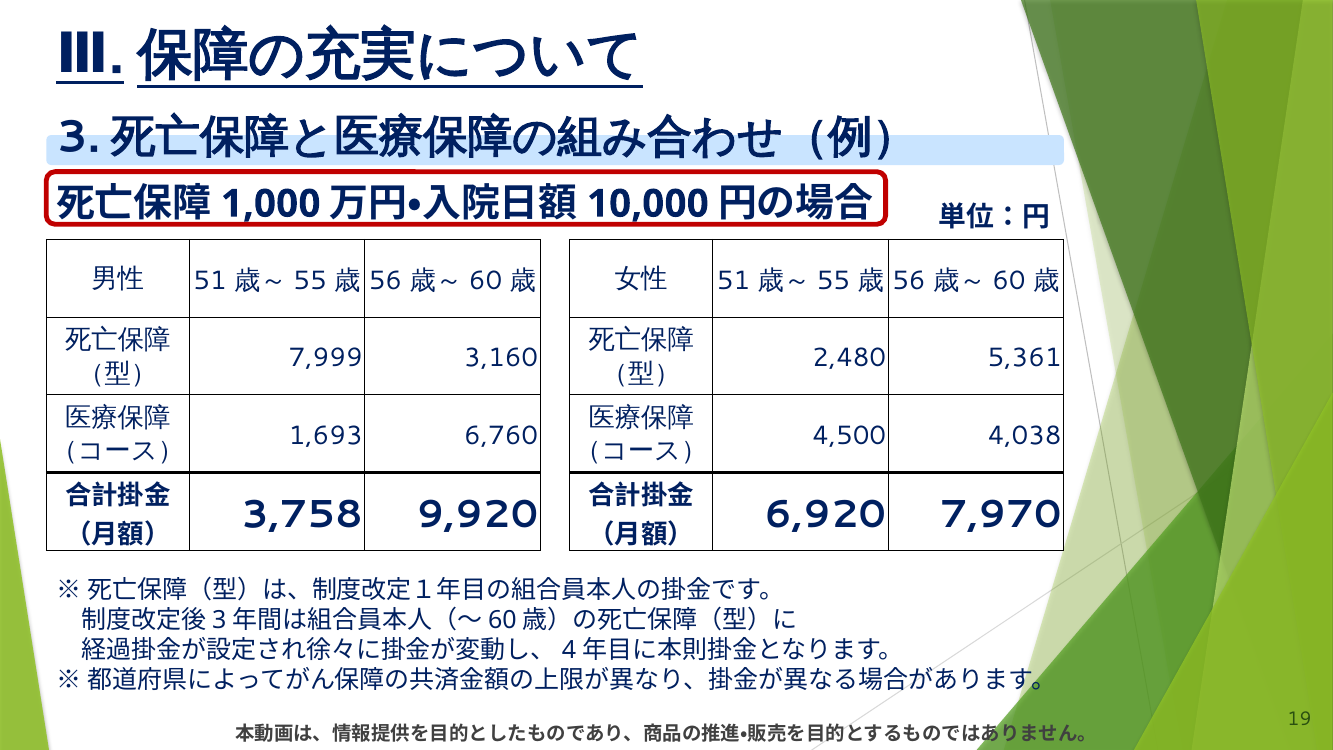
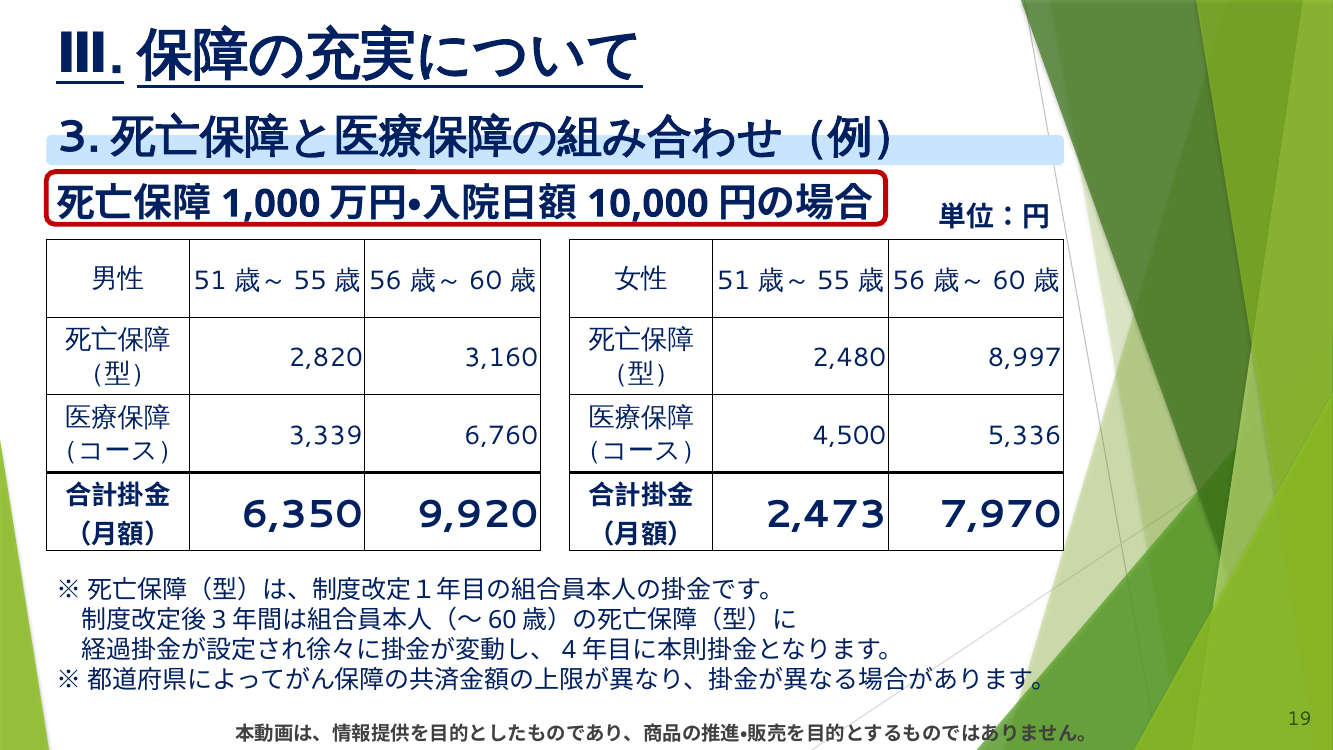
7,999: 7,999 -> 2,820 (326, 358)
5,361: 5,361 -> 8,997 (1025, 358)
1,693: 1,693 -> 3,339 (326, 436)
4,038: 4,038 -> 5,336 (1025, 436)
3,758: 3,758 -> 6,350 (302, 514)
6,920: 6,920 -> 2,473 (826, 514)
